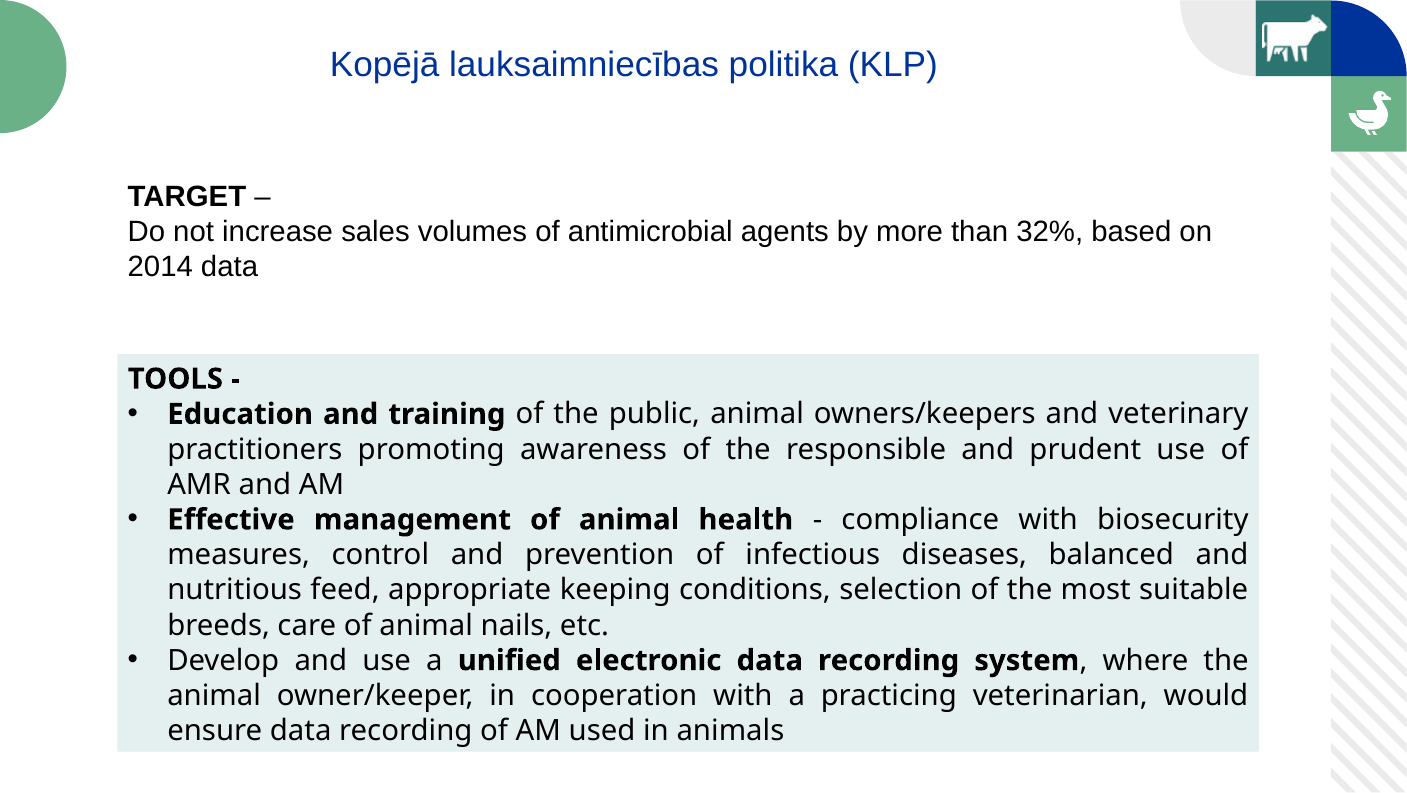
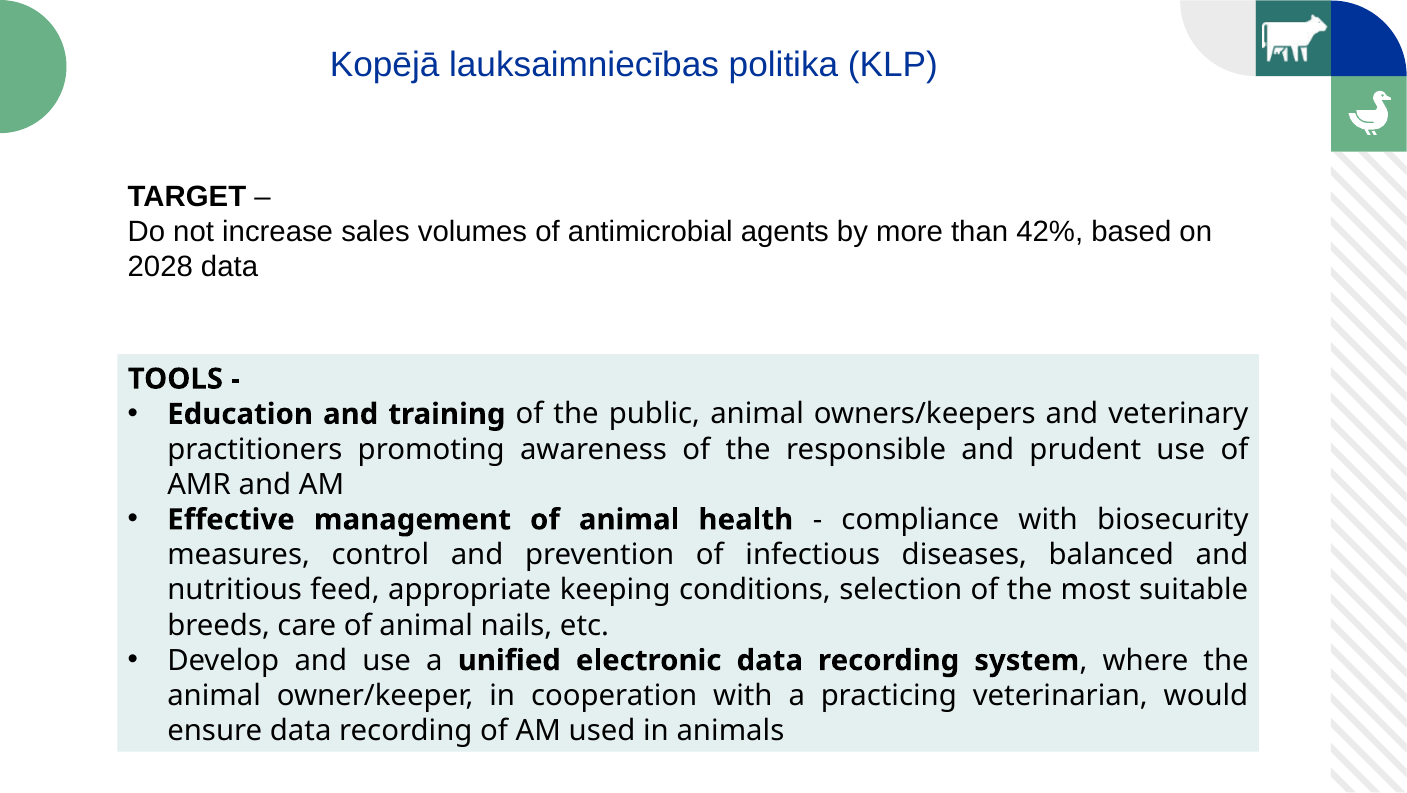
32%: 32% -> 42% (1050, 231)
2014: 2014 -> 2028 (160, 267)
